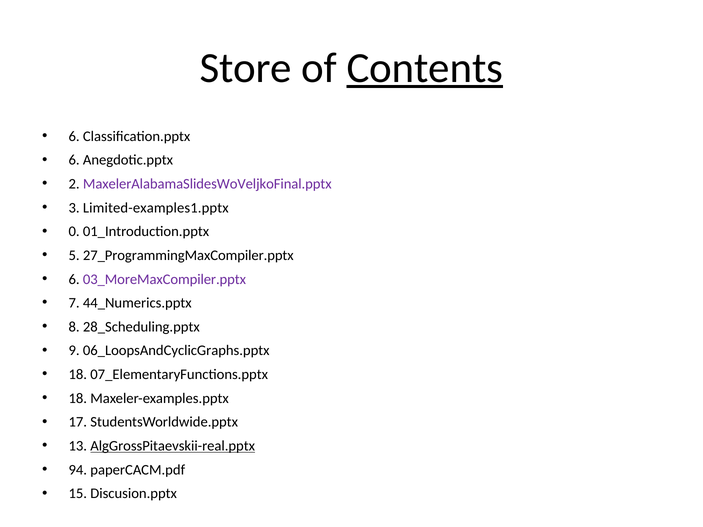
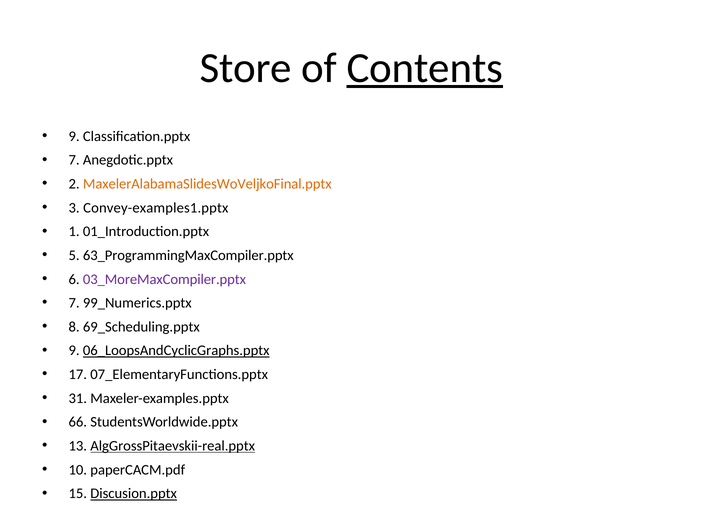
6: 6 -> 9 (74, 136)
6: 6 -> 7 (74, 160)
MaxelerAlabamaSlidesWoVeljkoFinal.pptx colour: purple -> orange (207, 184)
Limited-examples1.pptx: Limited-examples1.pptx -> Convey-examples1.pptx (156, 208)
0: 0 -> 1 (74, 232)
27_ProgrammingMaxCompiler.pptx: 27_ProgrammingMaxCompiler.pptx -> 63_ProgrammingMaxCompiler.pptx (188, 256)
44_Numerics.pptx: 44_Numerics.pptx -> 99_Numerics.pptx (137, 303)
28_Scheduling.pptx: 28_Scheduling.pptx -> 69_Scheduling.pptx (141, 327)
06_LoopsAndCyclicGraphs.pptx underline: none -> present (176, 351)
18: 18 -> 17 (78, 375)
18: 18 -> 31 (78, 398)
17: 17 -> 66 (78, 422)
94: 94 -> 10 (78, 470)
Discusion.pptx underline: none -> present (134, 494)
